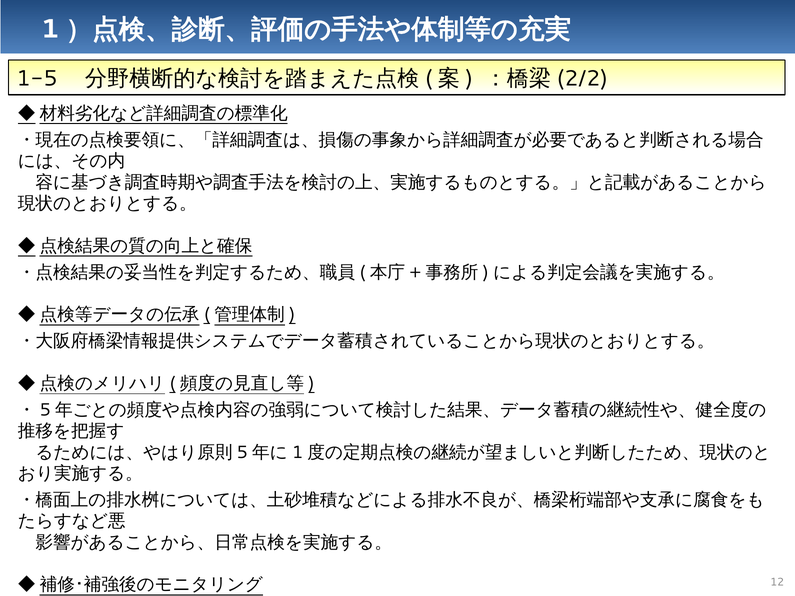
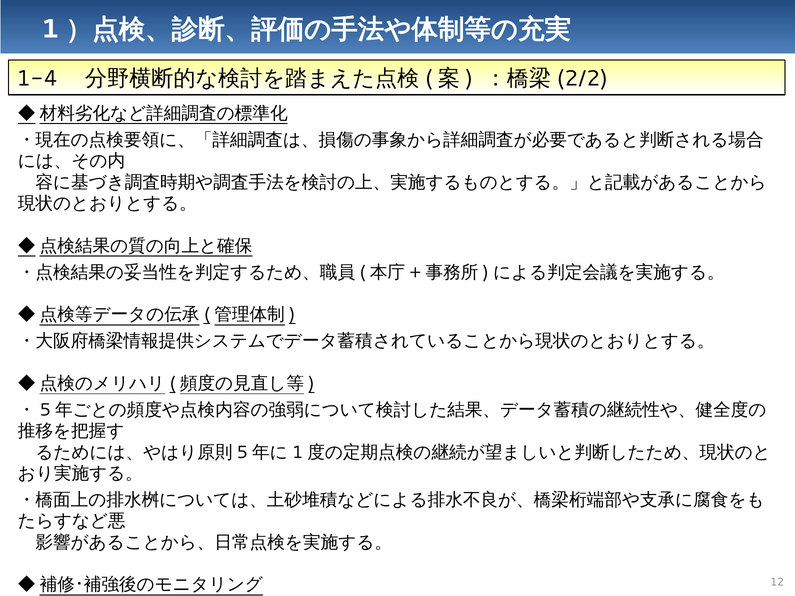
1-5: 1-5 -> 1-4 (37, 79)
